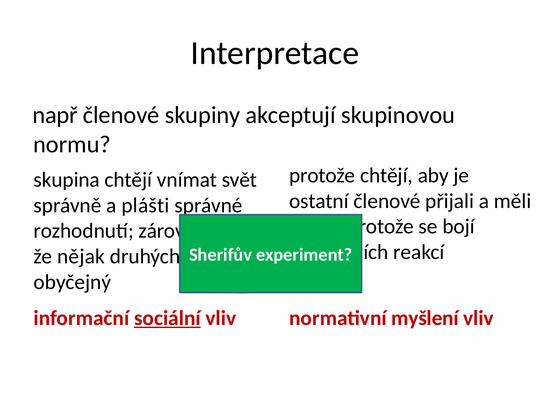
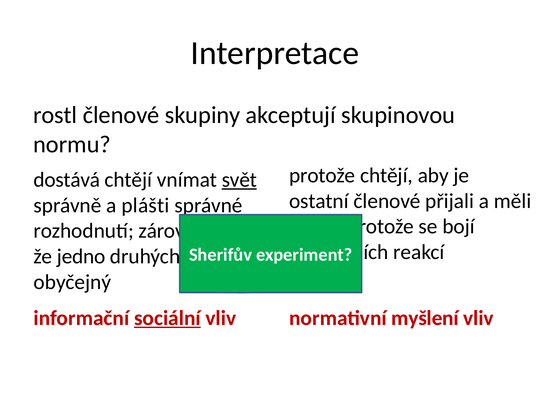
např: např -> rostl (55, 115)
skupina: skupina -> dostává (67, 180)
svět underline: none -> present (239, 180)
nějak: nějak -> jedno (81, 257)
